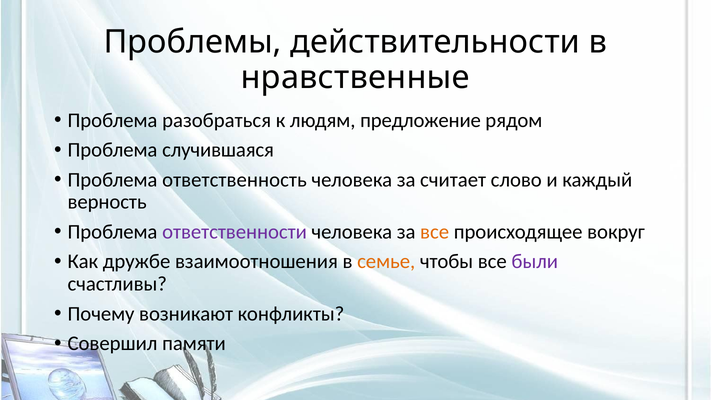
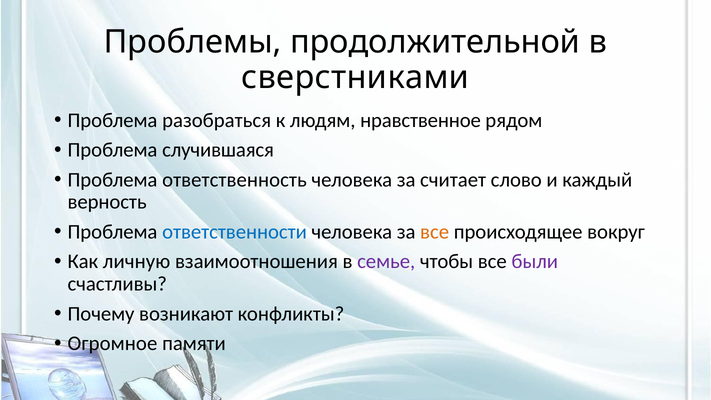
действительности: действительности -> продолжительной (435, 42)
нравственные: нравственные -> сверстниками (355, 77)
предложение: предложение -> нравственное (421, 120)
ответственности colour: purple -> blue (235, 232)
дружбе: дружбе -> личную (137, 262)
семье colour: orange -> purple (386, 262)
Совершил: Совершил -> Огромное (112, 344)
